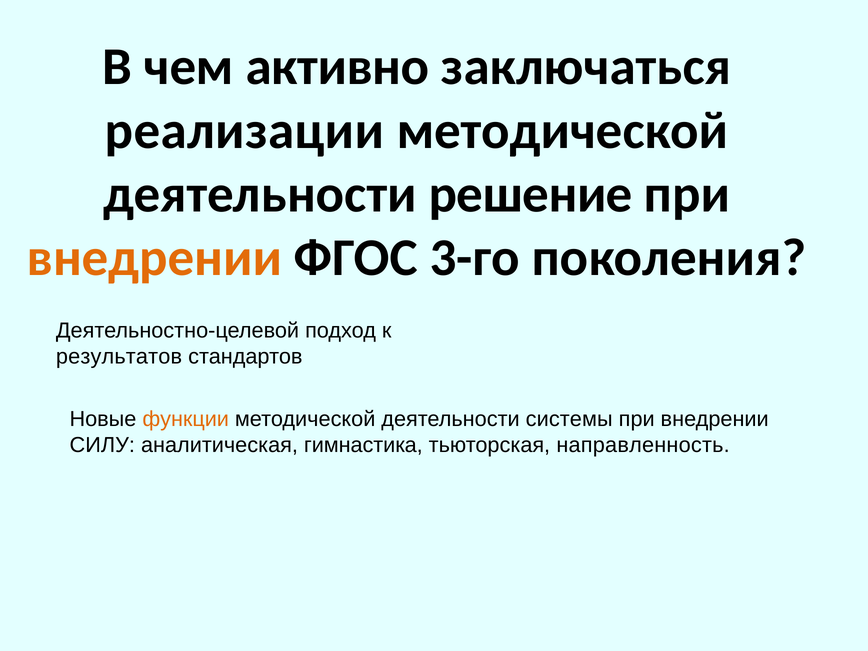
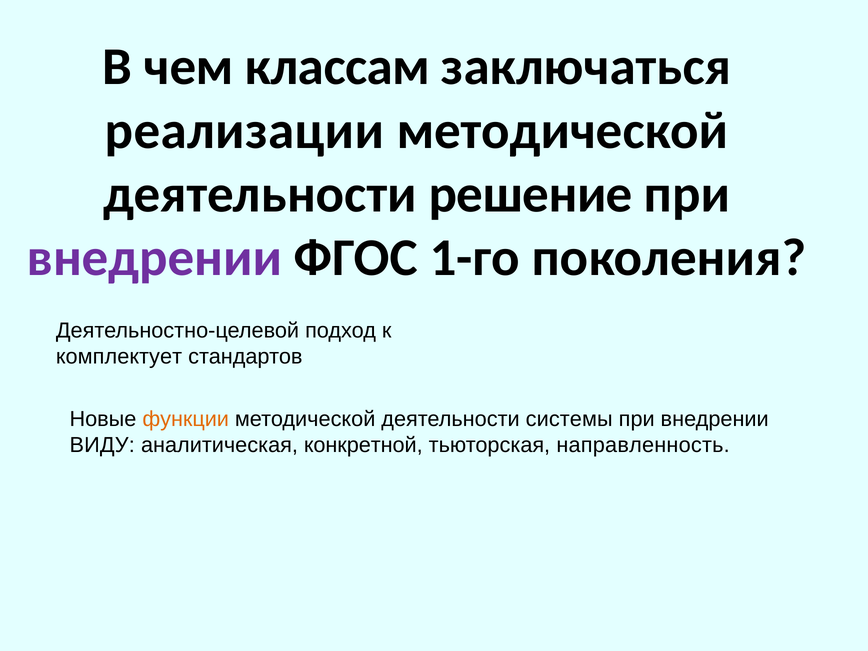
активно: активно -> классам (338, 67)
внедрении colour: orange -> purple (154, 258)
3-го: 3-го -> 1-го (475, 258)
результатов: результатов -> комплектует (119, 357)
СИЛУ: СИЛУ -> ВИДУ (102, 445)
гимнастика: гимнастика -> конкретной (363, 445)
